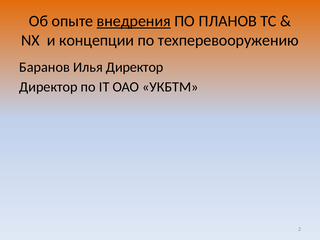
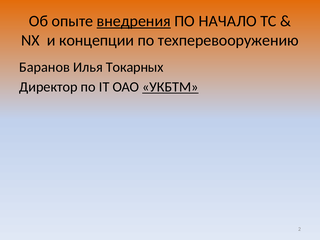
ПЛАНОВ: ПЛАНОВ -> НАЧАЛО (228, 21)
Илья Директор: Директор -> Токарных (135, 67)
УКБТМ underline: none -> present (170, 87)
